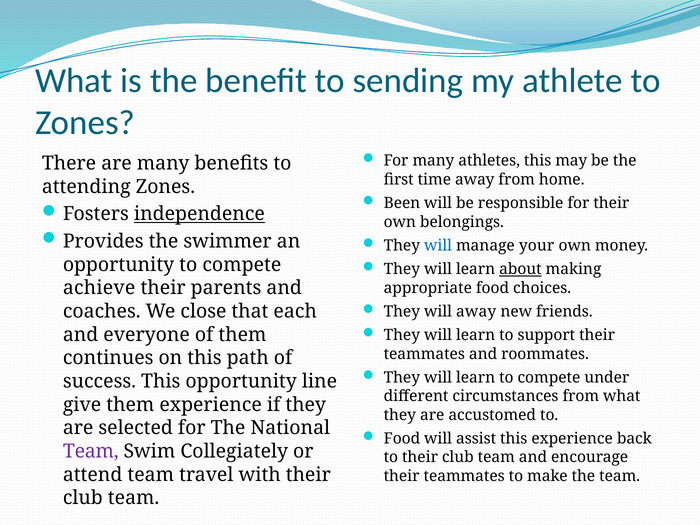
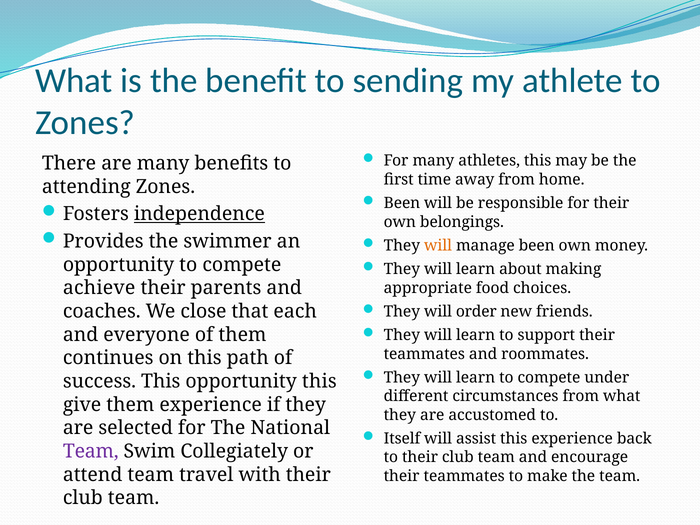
will colour: blue -> orange (438, 246)
manage your: your -> been (537, 246)
about underline: present -> none (520, 269)
will away: away -> order (476, 312)
opportunity line: line -> this (319, 381)
Food: Food -> Itself (402, 439)
